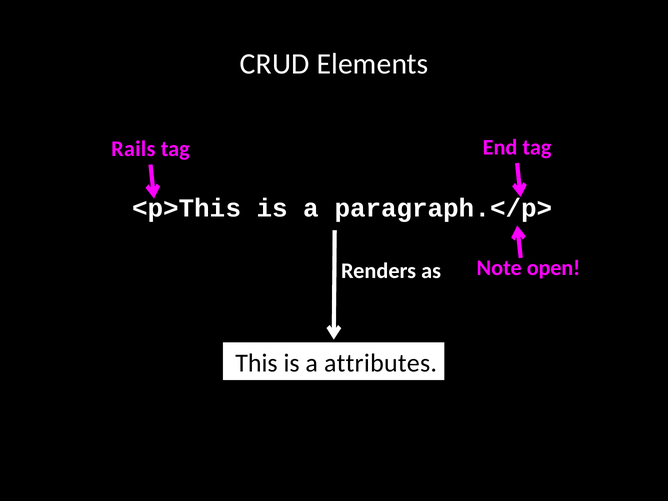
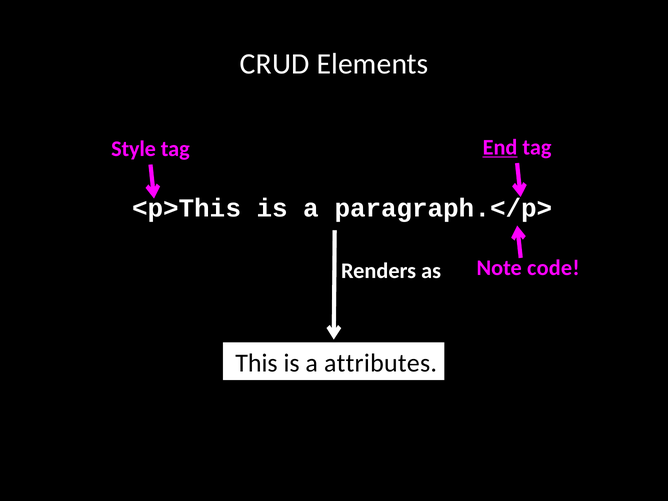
Rails: Rails -> Style (134, 149)
End underline: none -> present (500, 147)
open: open -> code (553, 268)
